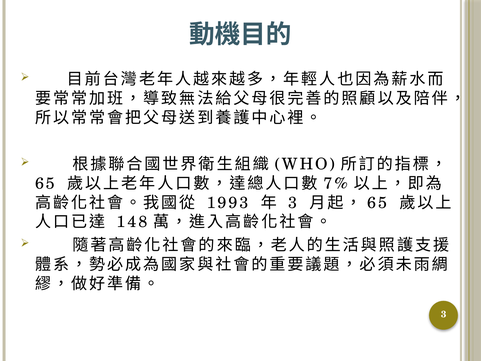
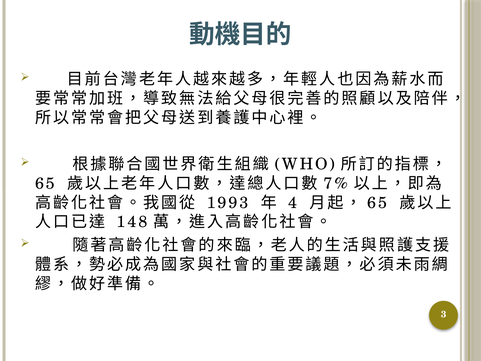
3: 3 -> 4 (293, 203)
